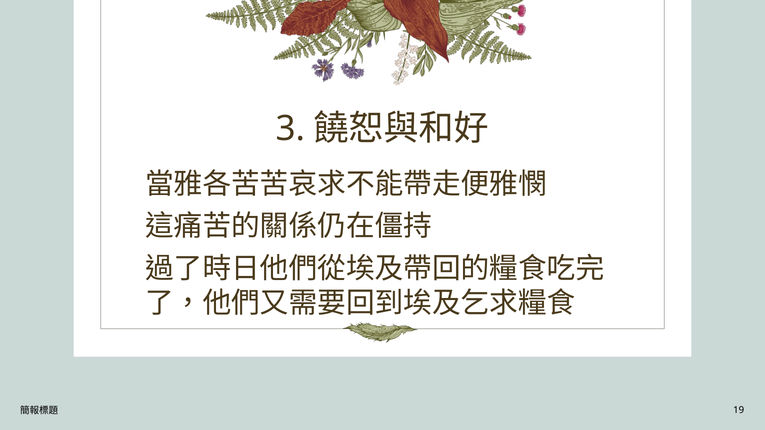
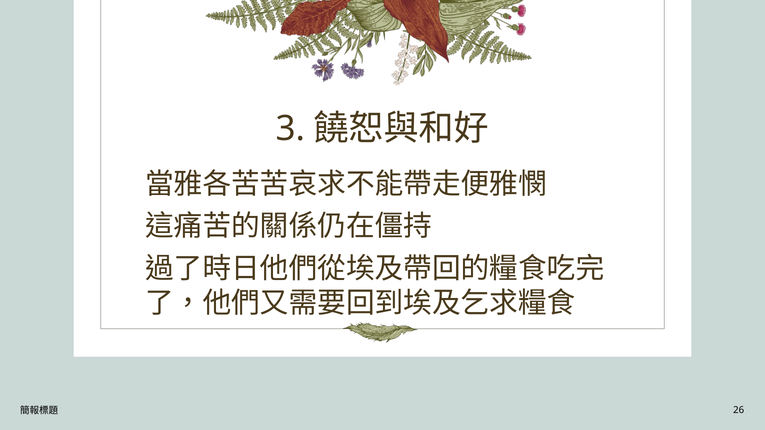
19: 19 -> 26 (739, 410)
